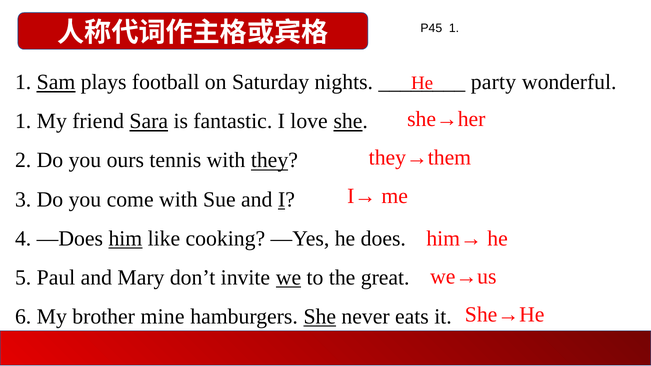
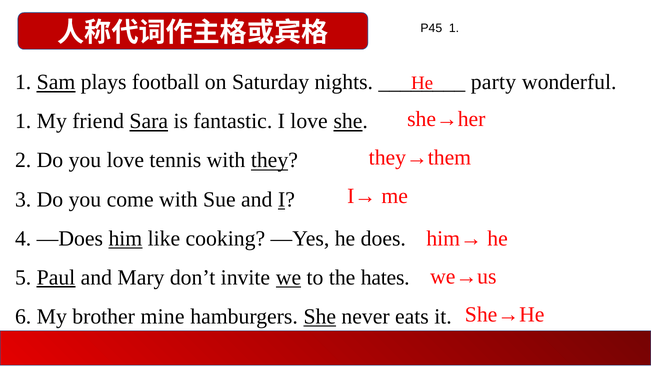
you ours: ours -> love (125, 160)
Paul underline: none -> present (56, 278)
great: great -> hates (385, 278)
